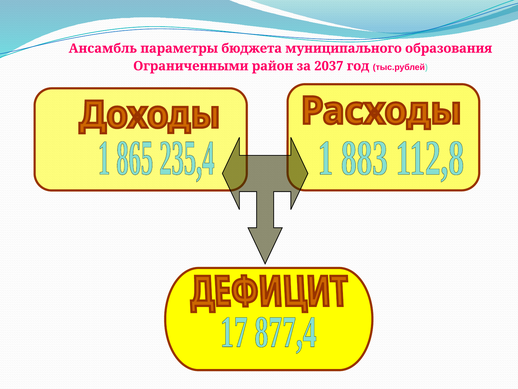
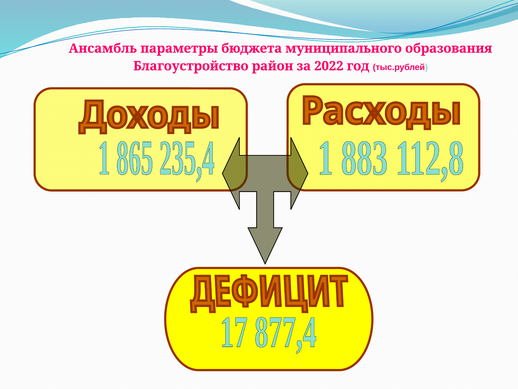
Ограниченными: Ограниченными -> Благоустройство (191, 66)
2037: 2037 -> 2022 (329, 66)
